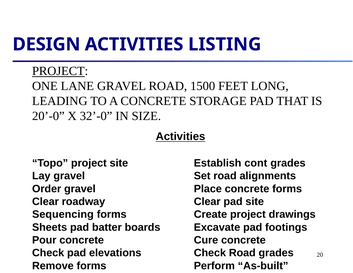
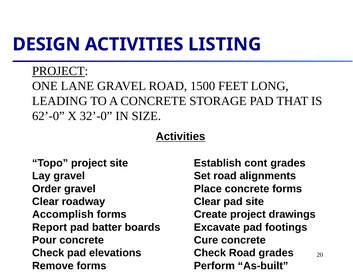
20’-0: 20’-0 -> 62’-0 (48, 116)
Sequencing: Sequencing -> Accomplish (63, 214)
Sheets: Sheets -> Report (50, 227)
